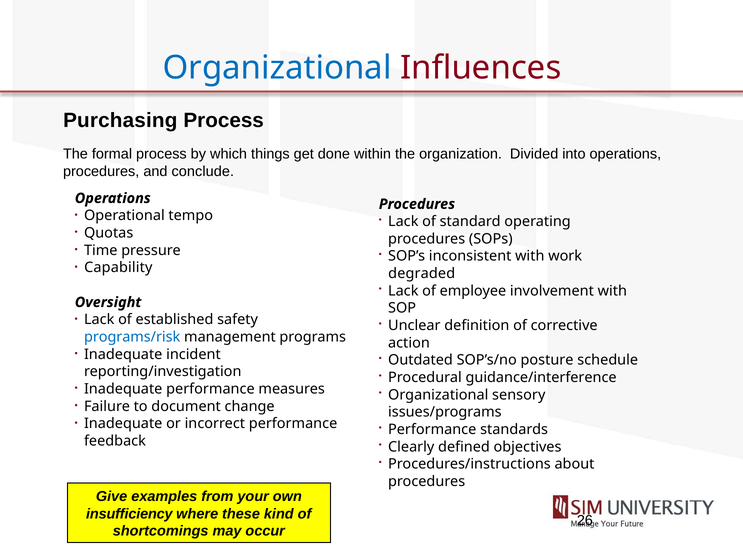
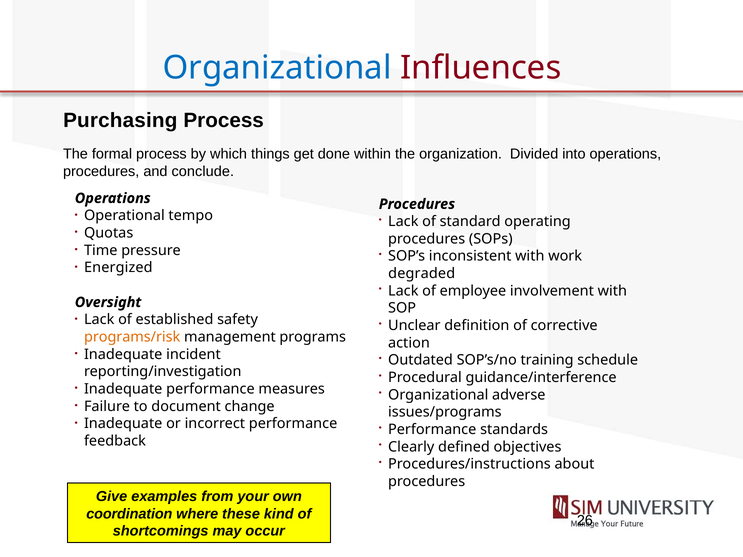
Capability: Capability -> Energized (118, 268)
programs/risk colour: blue -> orange (132, 337)
posture: posture -> training (547, 360)
sensory: sensory -> adverse (519, 395)
insufficiency: insufficiency -> coordination (129, 514)
